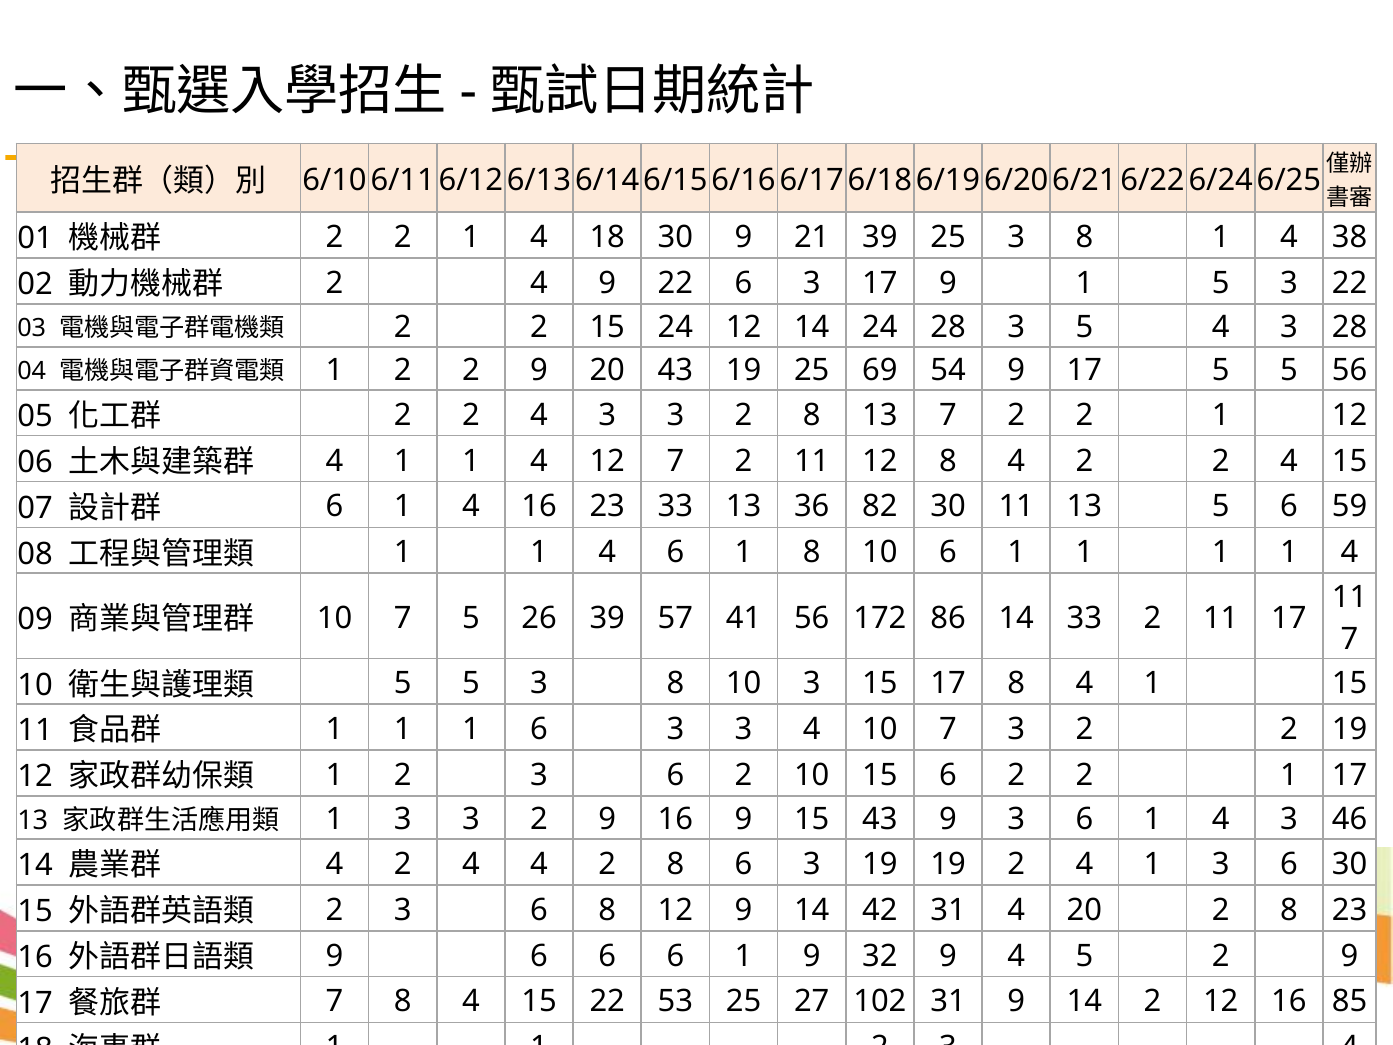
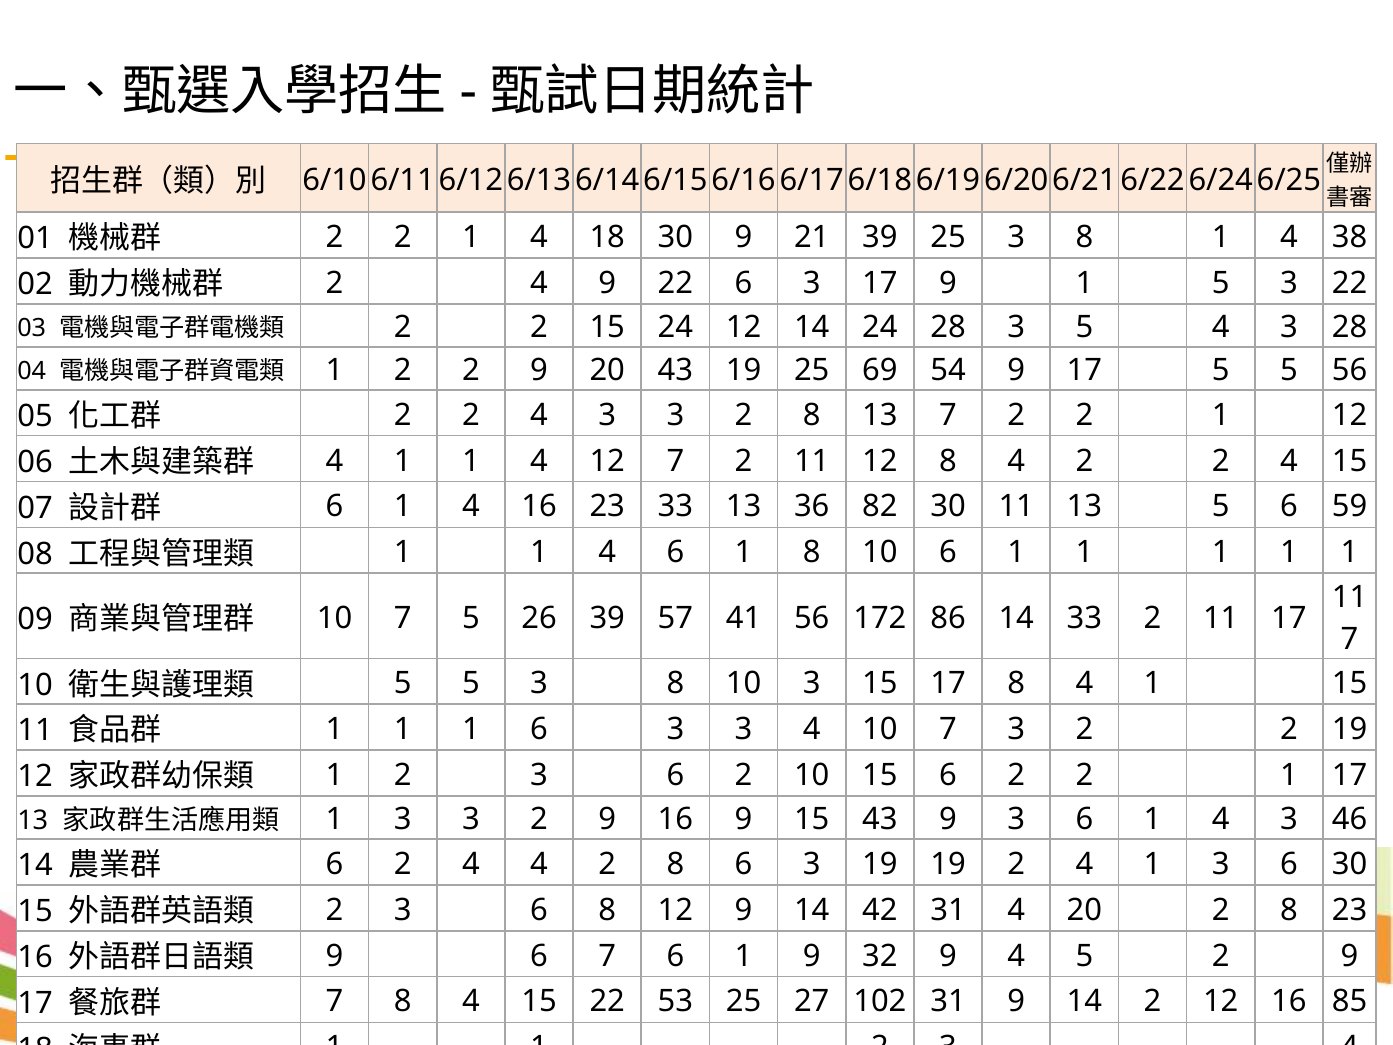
4: 4 -> 1 (1350, 552)
4: 4 -> 6 (335, 864)
9 6 6: 6 -> 7 (607, 956)
